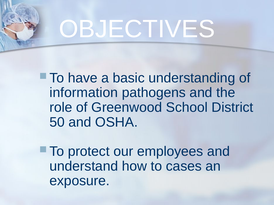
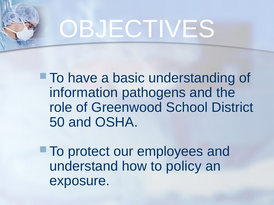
cases: cases -> policy (184, 167)
